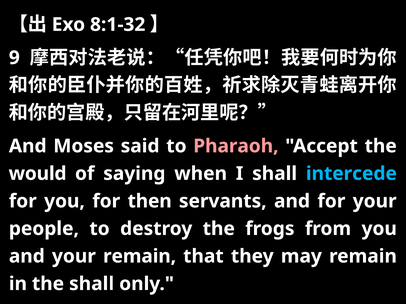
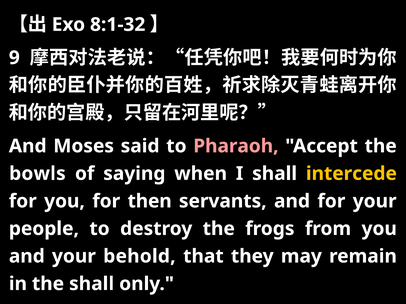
would: would -> bowls (37, 174)
intercede colour: light blue -> yellow (351, 174)
your remain: remain -> behold (139, 257)
